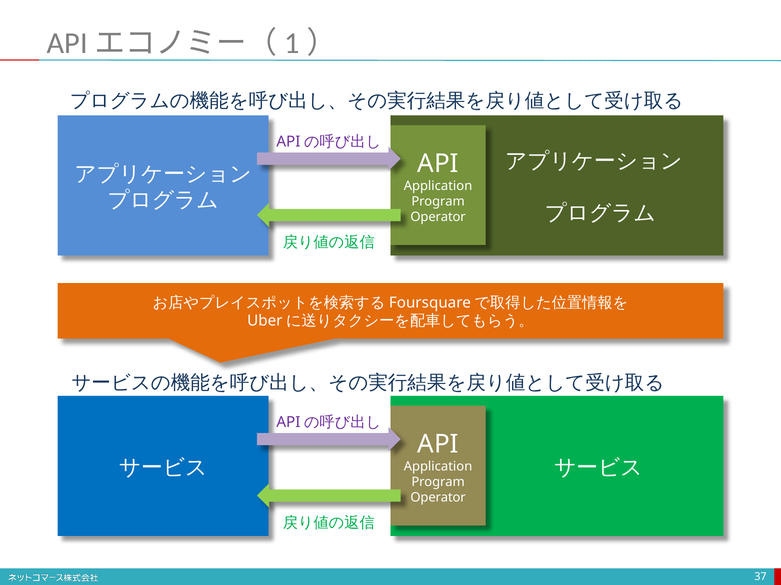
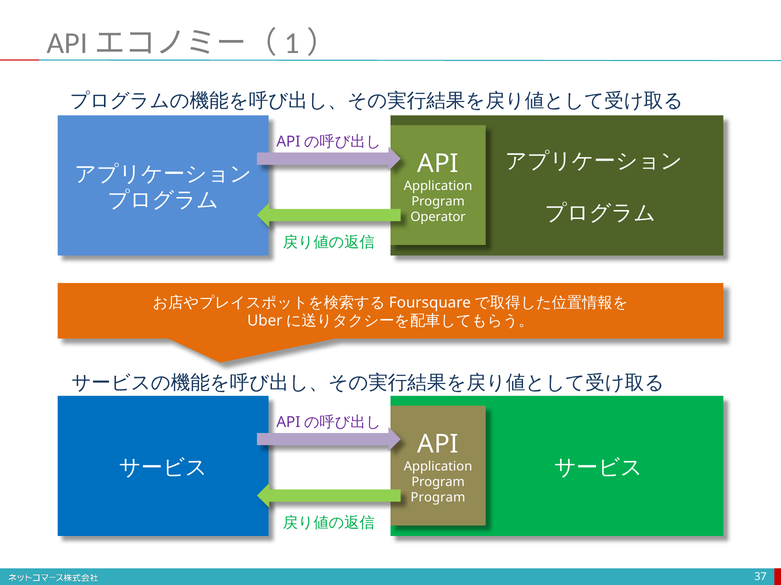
Operator: Operator -> Program (438, 498)
